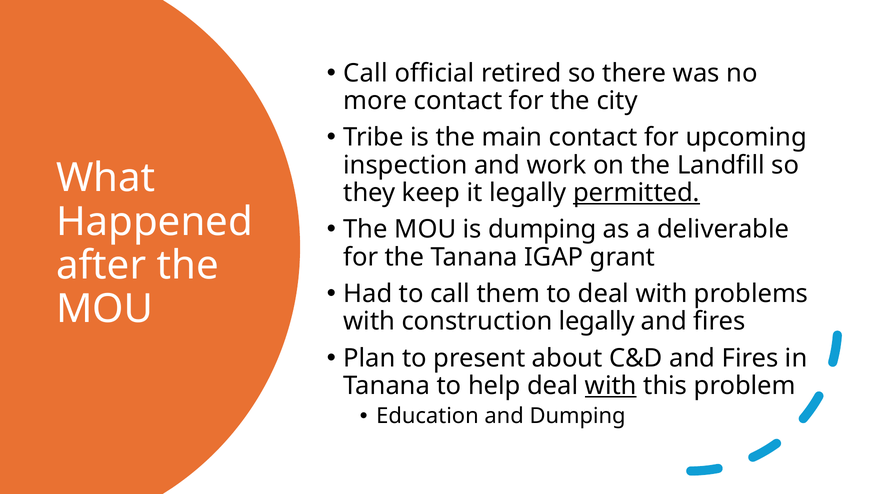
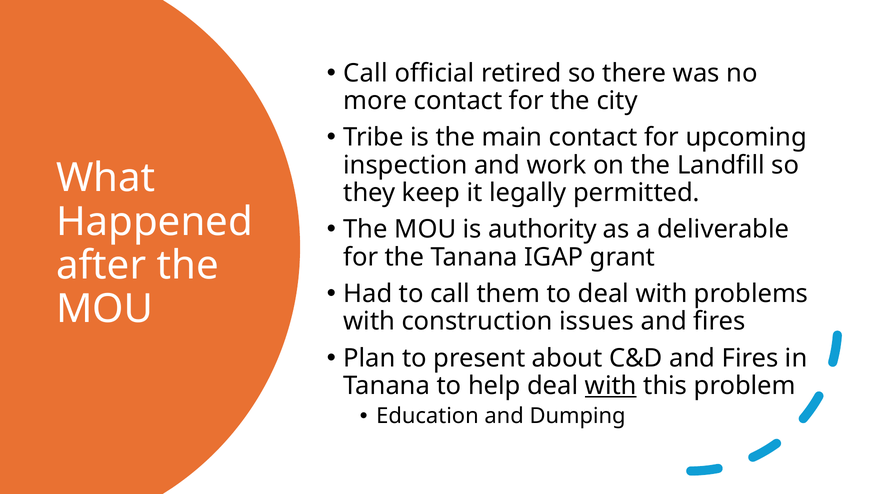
permitted underline: present -> none (636, 193)
is dumping: dumping -> authority (543, 229)
construction legally: legally -> issues (597, 321)
